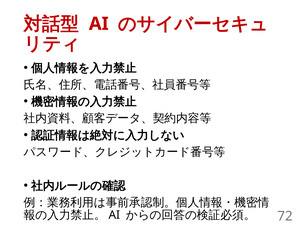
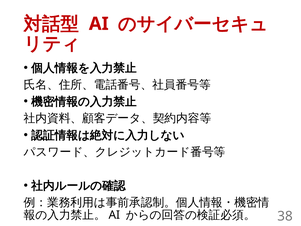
72: 72 -> 38 (285, 216)
